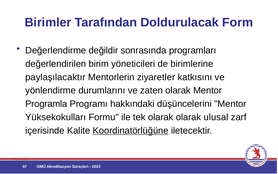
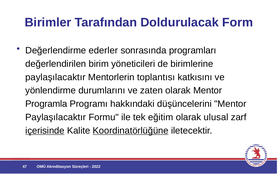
değildir: değildir -> ederler (103, 50)
ziyaretler: ziyaretler -> toplantısı (156, 77)
Yüksekokulları: Yüksekokulları -> Paylaşılacaktır (56, 117)
tek olarak: olarak -> eğitim (161, 117)
içerisinde underline: none -> present (45, 130)
